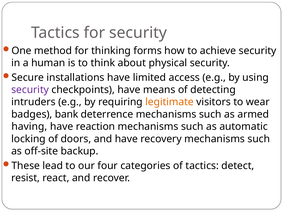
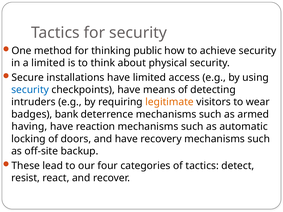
forms: forms -> public (148, 51)
a human: human -> limited (48, 63)
security colour: purple -> blue (30, 90)
